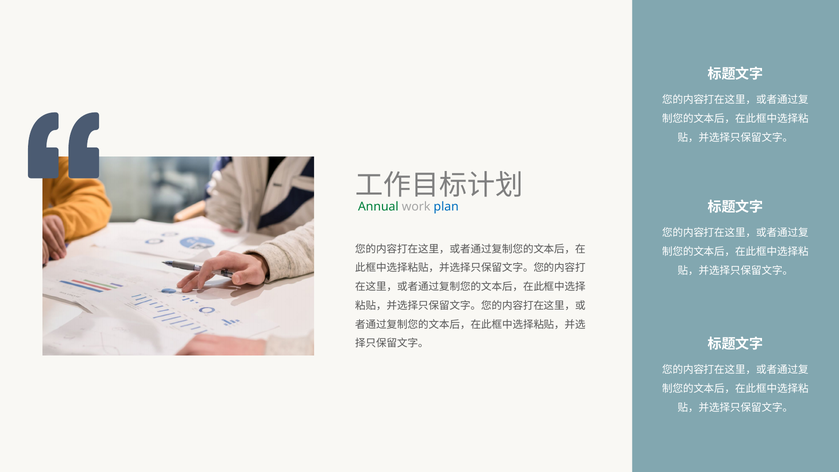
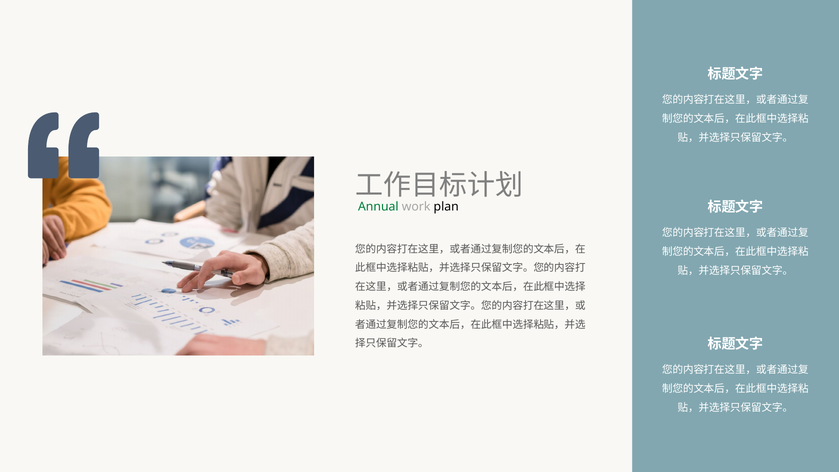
plan colour: blue -> black (446, 207)
